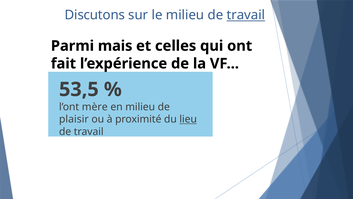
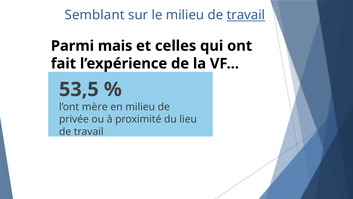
Discutons: Discutons -> Semblant (95, 15)
plaisir: plaisir -> privée (74, 119)
lieu underline: present -> none (188, 119)
